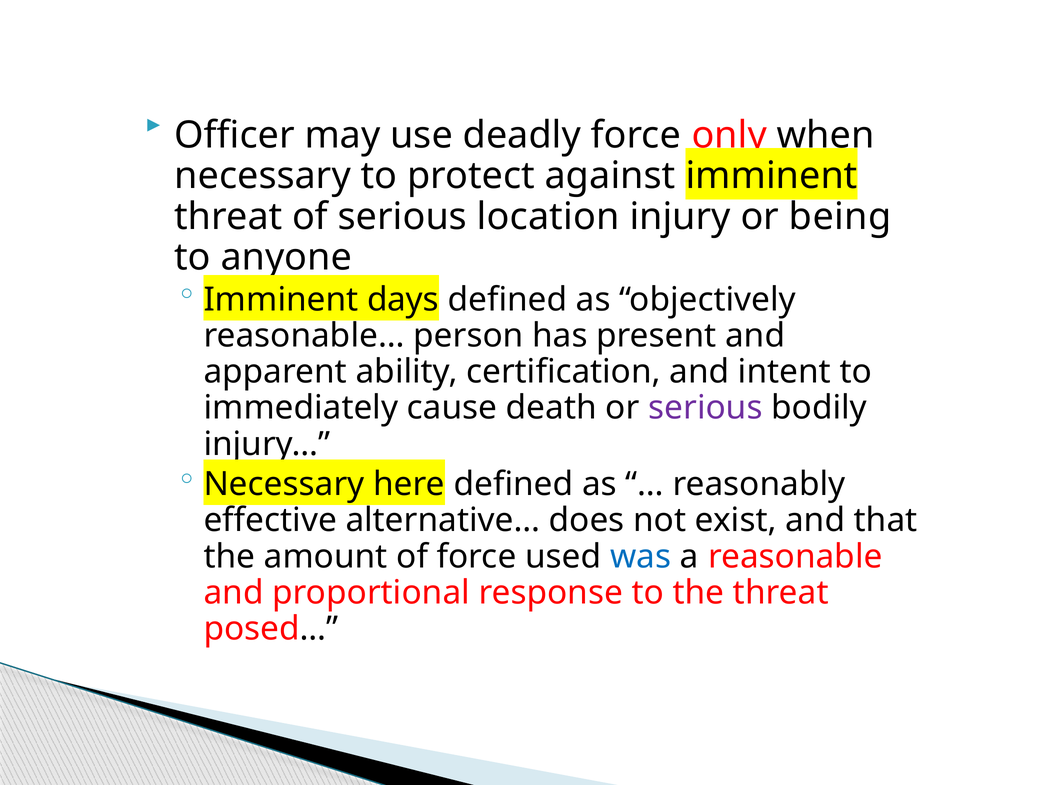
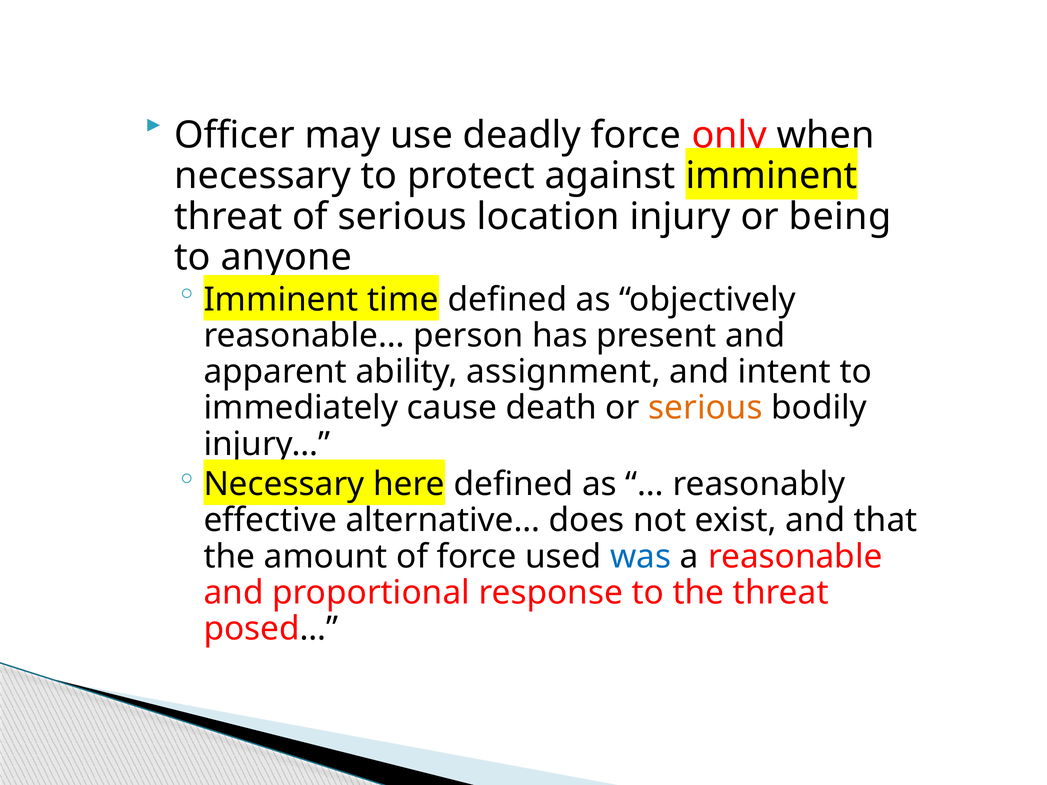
days: days -> time (403, 300)
certification: certification -> assignment (563, 372)
serious colour: purple -> orange (705, 408)
